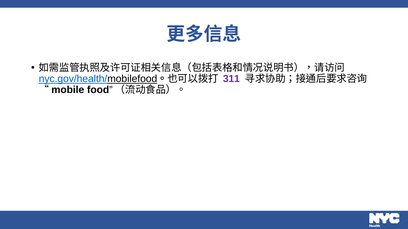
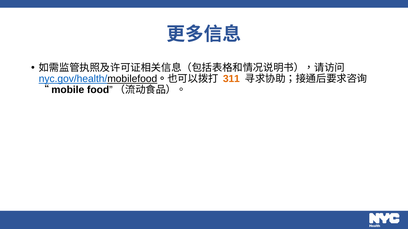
311 colour: purple -> orange (231, 79)
